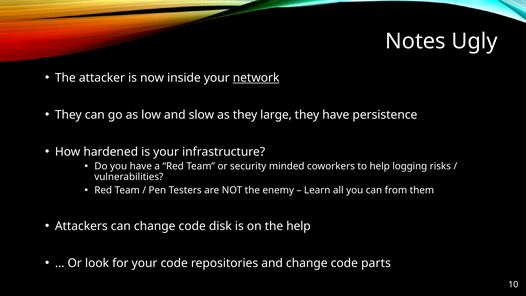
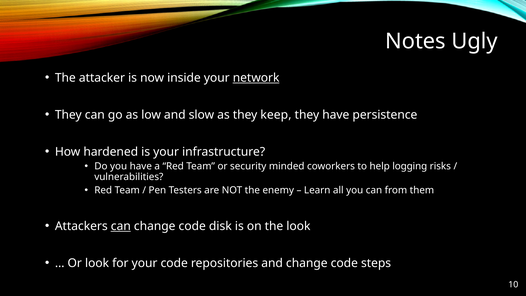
large: large -> keep (276, 115)
can underline: none -> present (121, 226)
the help: help -> look (298, 226)
parts: parts -> steps (376, 263)
